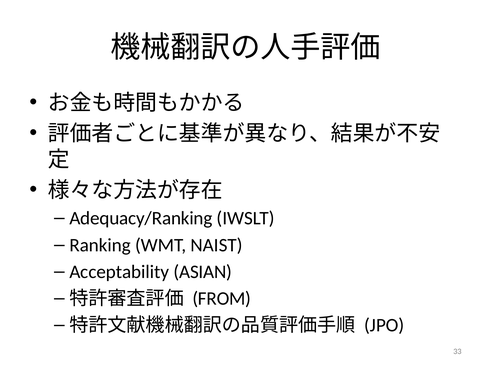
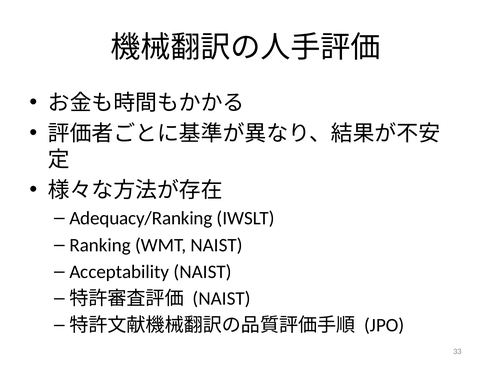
Acceptability ASIAN: ASIAN -> NAIST (203, 272)
FROM: FROM -> NAIST (222, 299)
